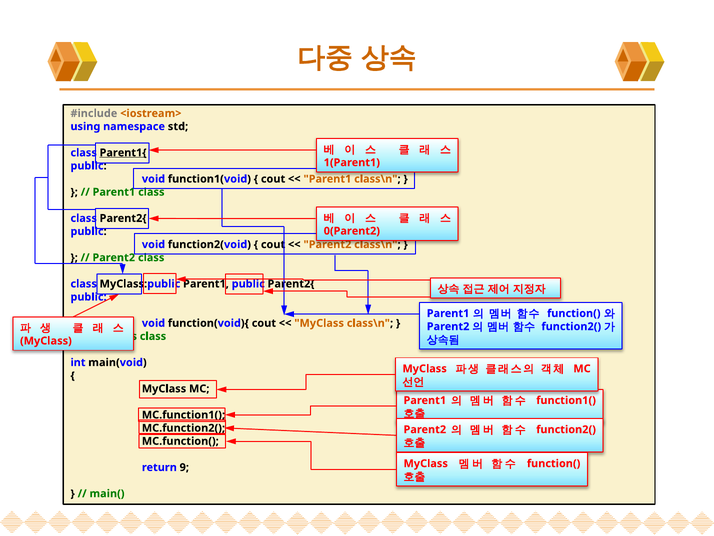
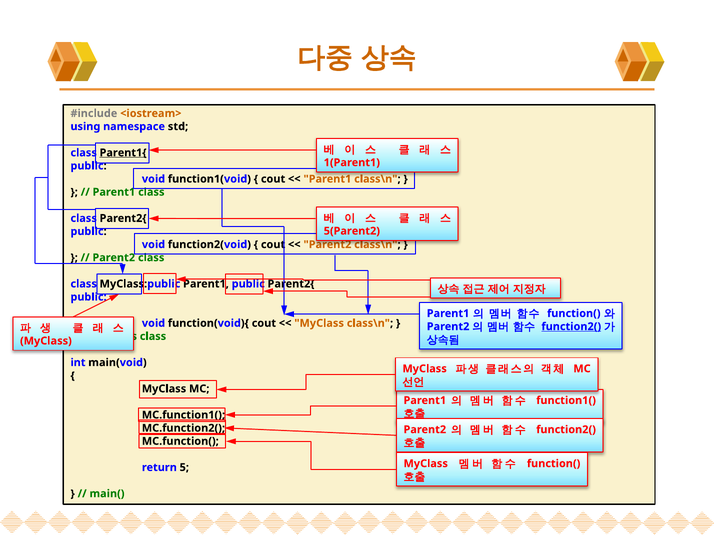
0(Parent2: 0(Parent2 -> 5(Parent2 (352, 231)
function2( underline: none -> present (571, 326)
9: 9 -> 5 (184, 467)
